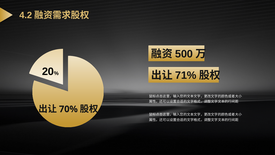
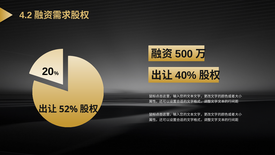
71%: 71% -> 40% (186, 75)
70%: 70% -> 52% (68, 109)
